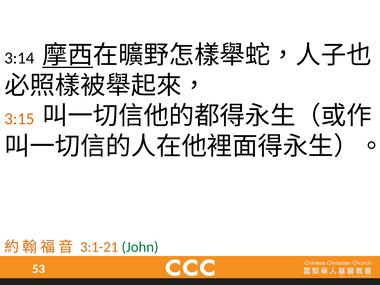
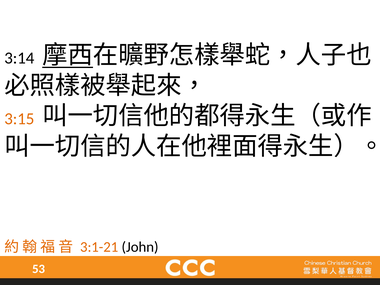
John colour: green -> black (140, 247)
